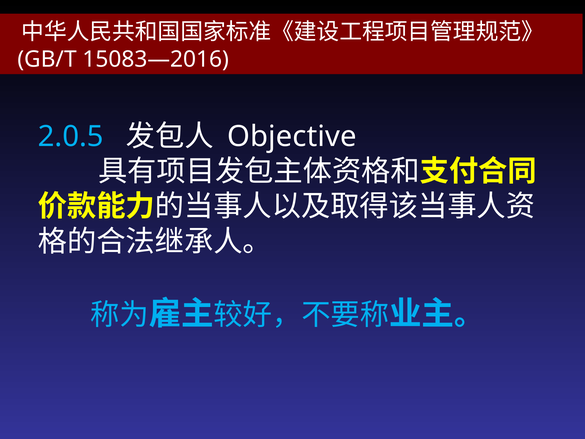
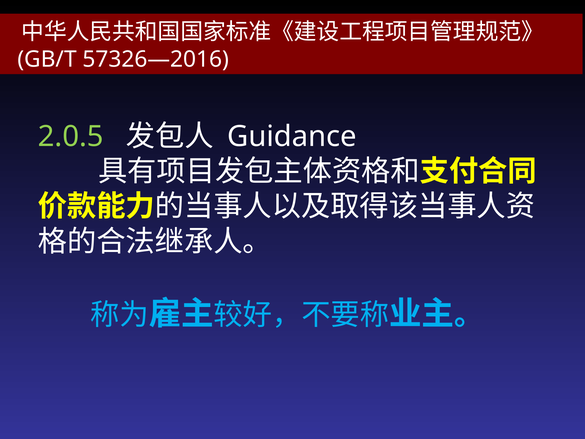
15083—2016: 15083—2016 -> 57326—2016 (156, 59)
2.0.5 colour: light blue -> light green (71, 136)
Objective: Objective -> Guidance (292, 136)
